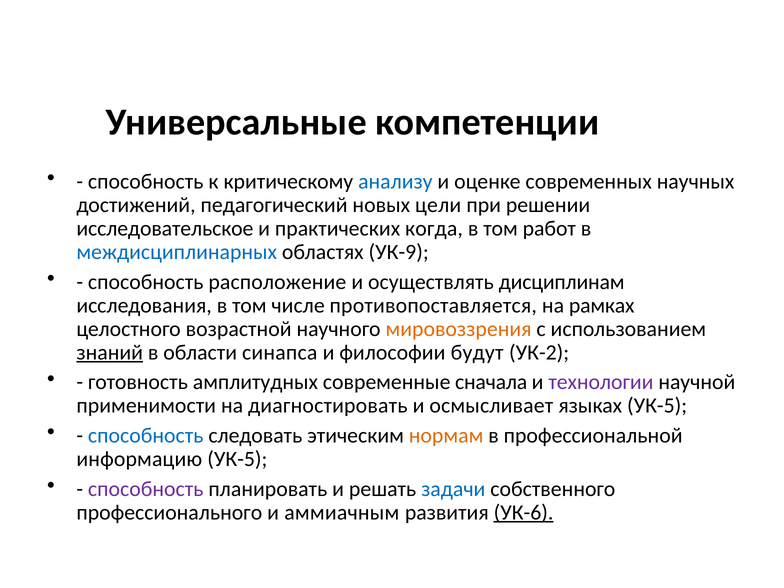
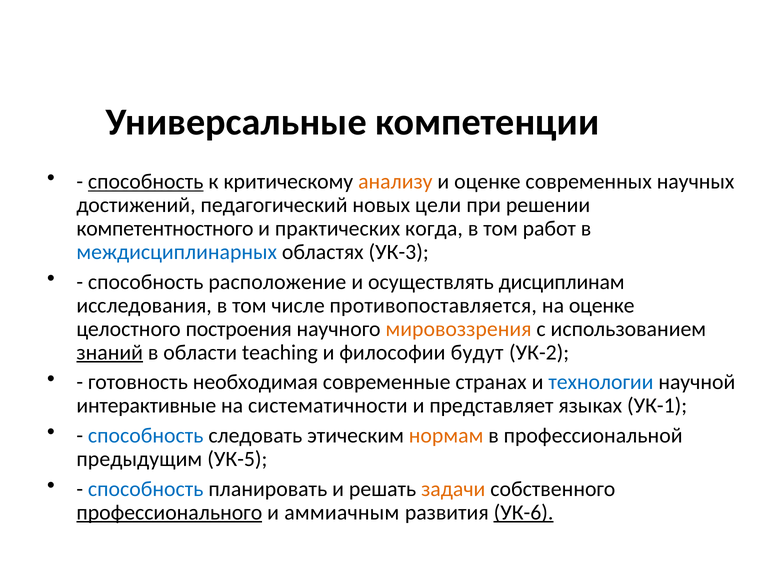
способность underline: none -> present (146, 182)
анализу colour: blue -> orange (395, 182)
исследовательское: исследовательское -> компетентностного (165, 229)
УК-9: УК-9 -> УК-3 (399, 252)
на рамках: рамках -> оценке (602, 305)
возрастной: возрастной -> построения (239, 329)
синапса: синапса -> teaching (280, 352)
амплитудных: амплитудных -> необходимая (255, 382)
сначала: сначала -> странах (491, 382)
технологии colour: purple -> blue (601, 382)
применимости: применимости -> интерактивные (146, 406)
диагностировать: диагностировать -> систематичности (328, 406)
осмысливает: осмысливает -> представляет (491, 406)
языках УК-5: УК-5 -> УК-1 (657, 406)
информацию: информацию -> предыдущим (139, 459)
способность colour: purple -> blue (146, 489)
задачи colour: blue -> orange (453, 489)
профессионального underline: none -> present (169, 512)
